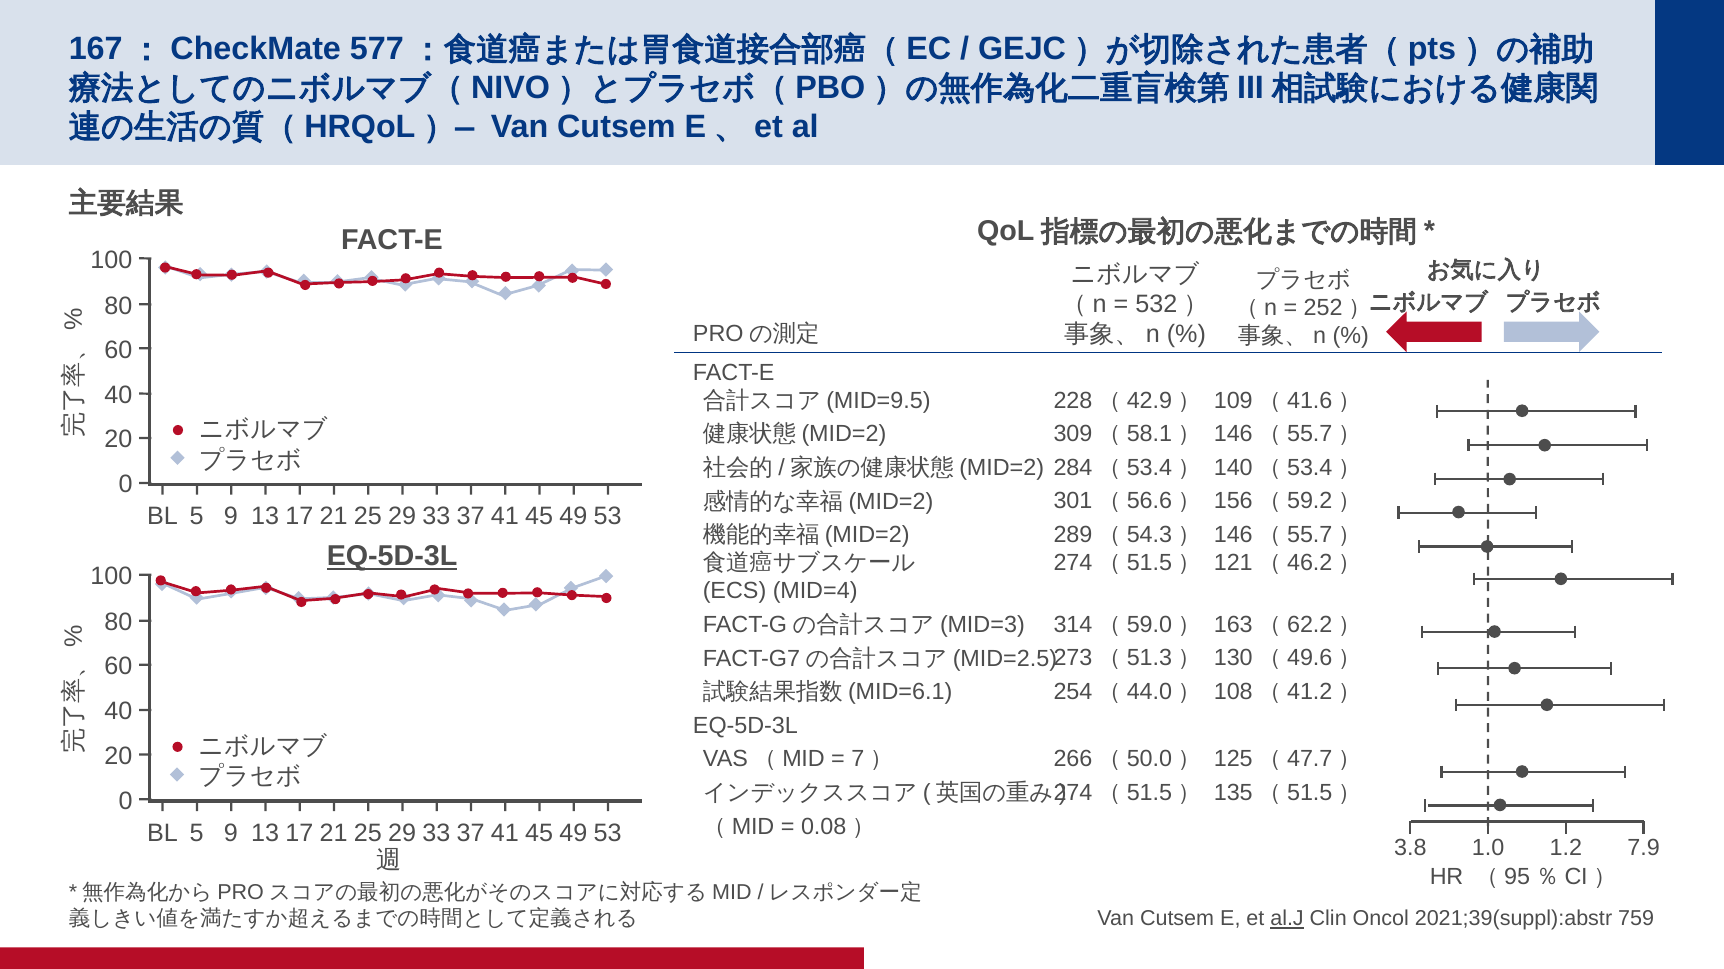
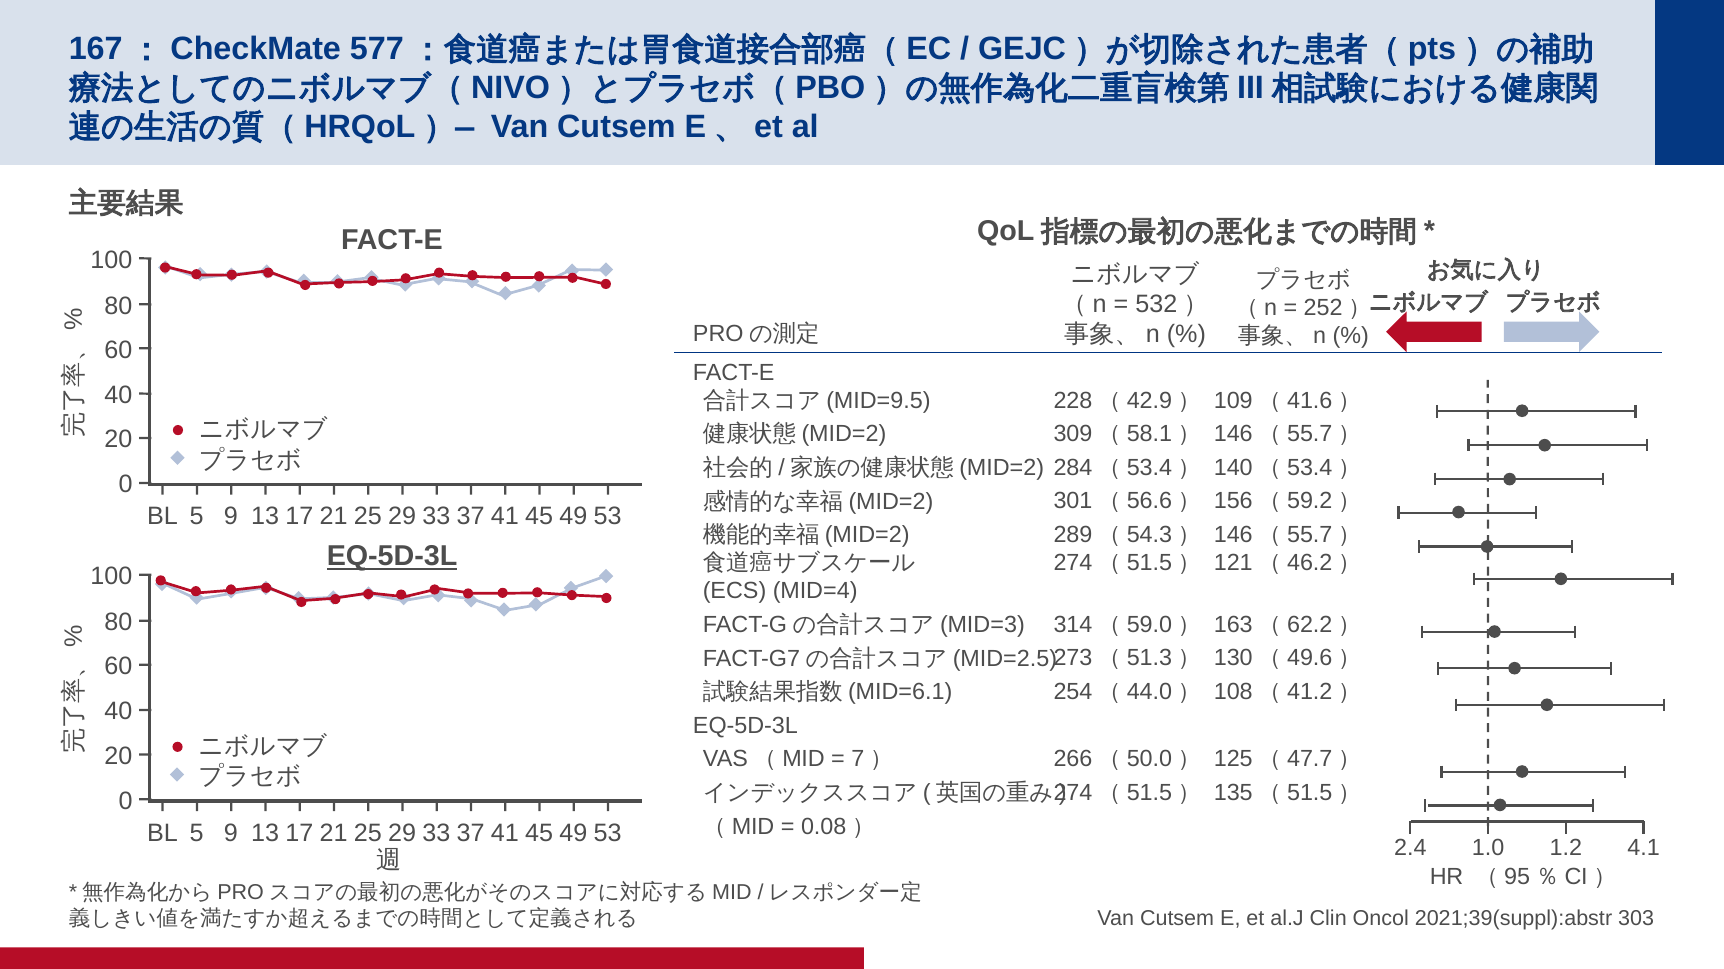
3.8: 3.8 -> 2.4 (1410, 849)
7.9: 7.9 -> 4.1 (1644, 849)
al.J underline: present -> none (1287, 919)
759: 759 -> 303 (1636, 919)
